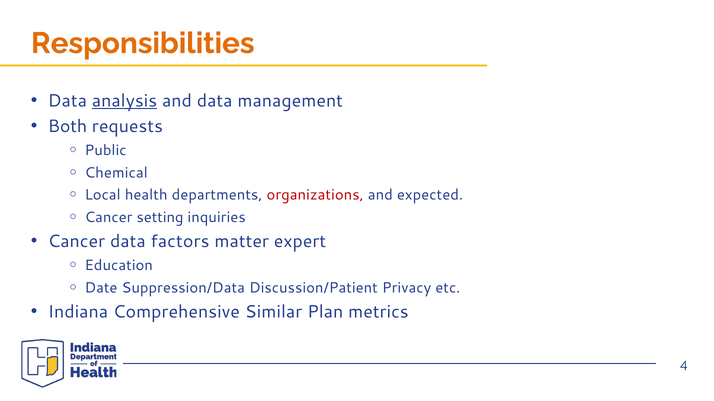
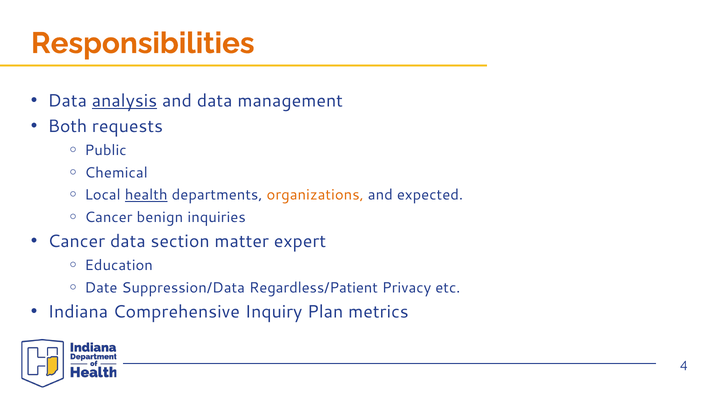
health underline: none -> present (146, 195)
organizations colour: red -> orange (315, 195)
setting: setting -> benign (160, 218)
factors: factors -> section (180, 242)
Discussion/Patient: Discussion/Patient -> Regardless/Patient (313, 288)
Similar: Similar -> Inquiry (274, 312)
